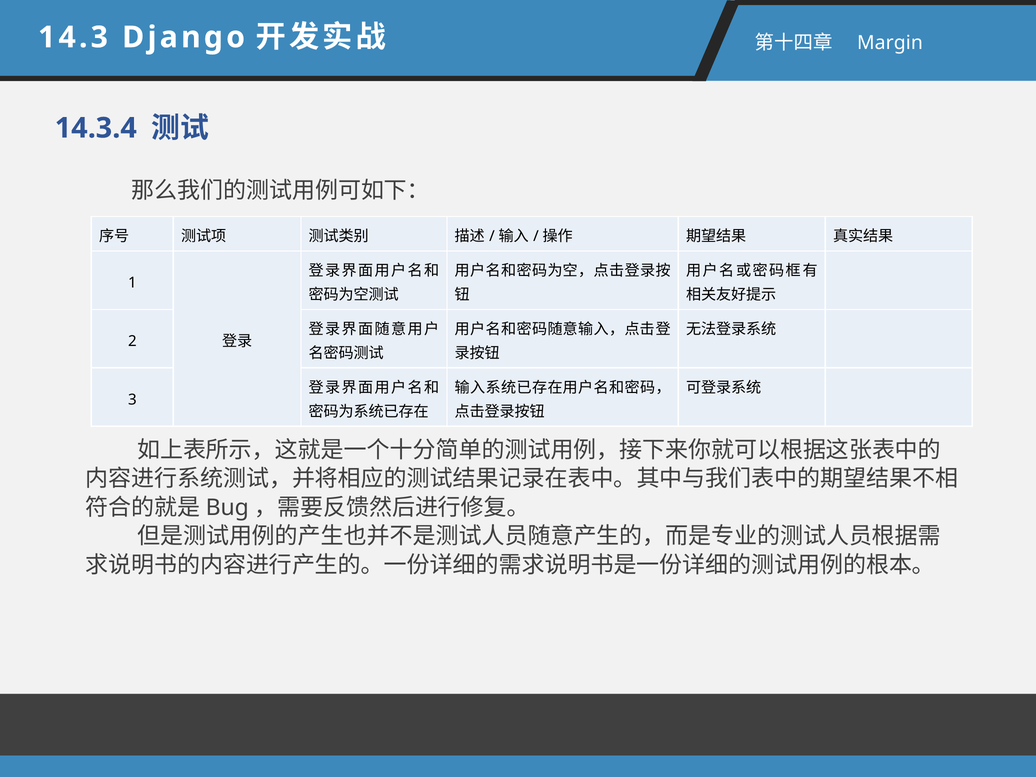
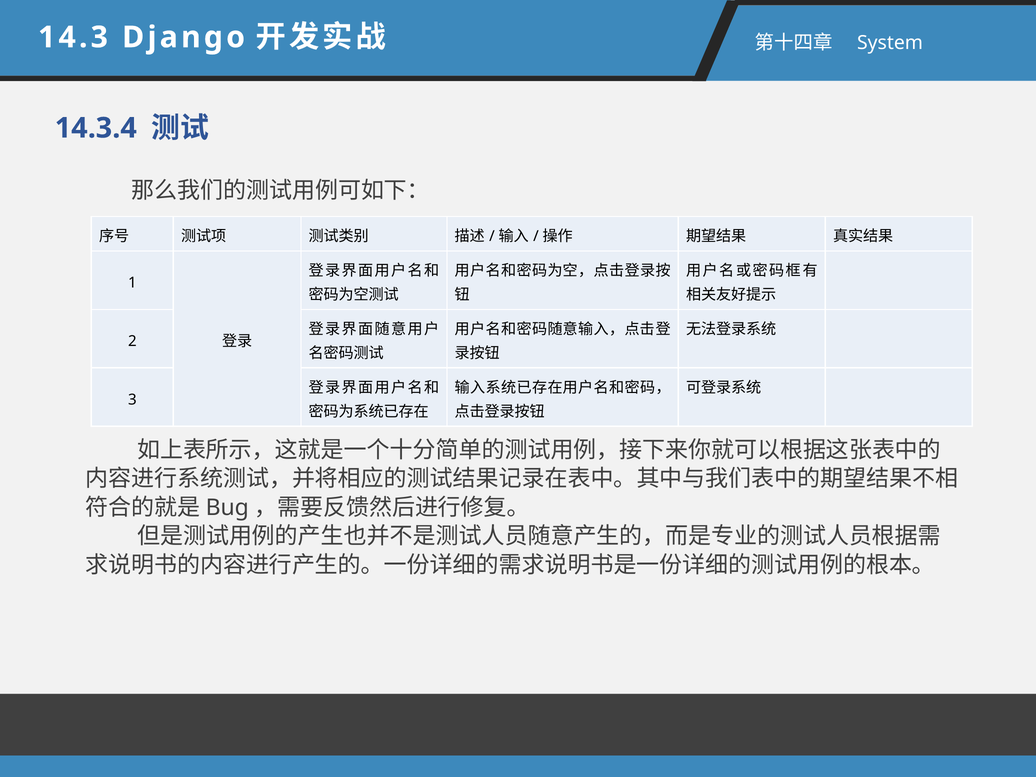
Margin: Margin -> System (890, 43)
